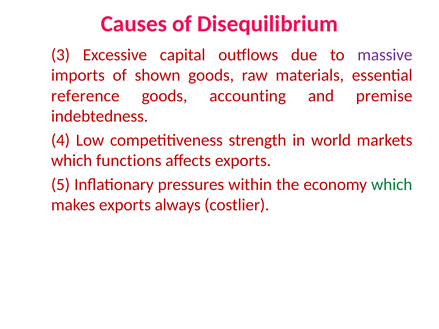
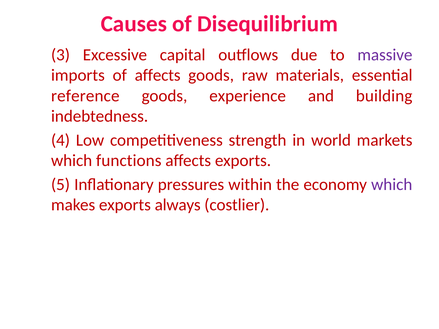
of shown: shown -> affects (158, 75)
accounting: accounting -> experience (248, 96)
premise: premise -> building (384, 96)
which colour: green -> purple (392, 185)
